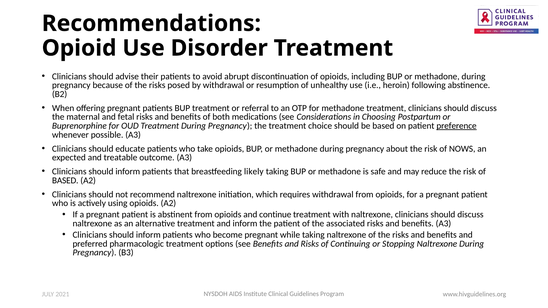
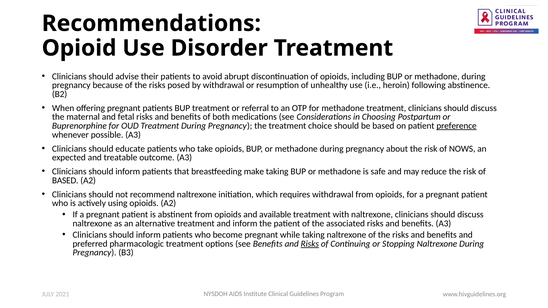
likely: likely -> make (254, 172)
continue: continue -> available (275, 215)
Risks underline: none -> present (310, 244)
